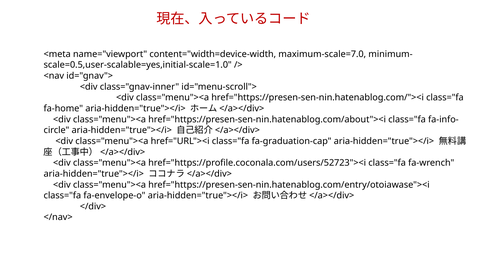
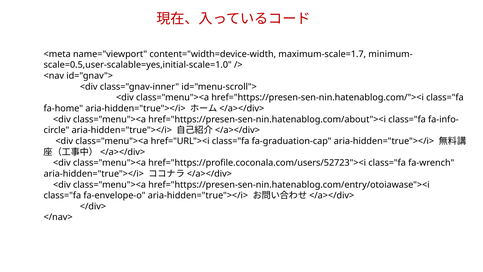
maximum-scale=7.0: maximum-scale=7.0 -> maximum-scale=1.7 (322, 54)
